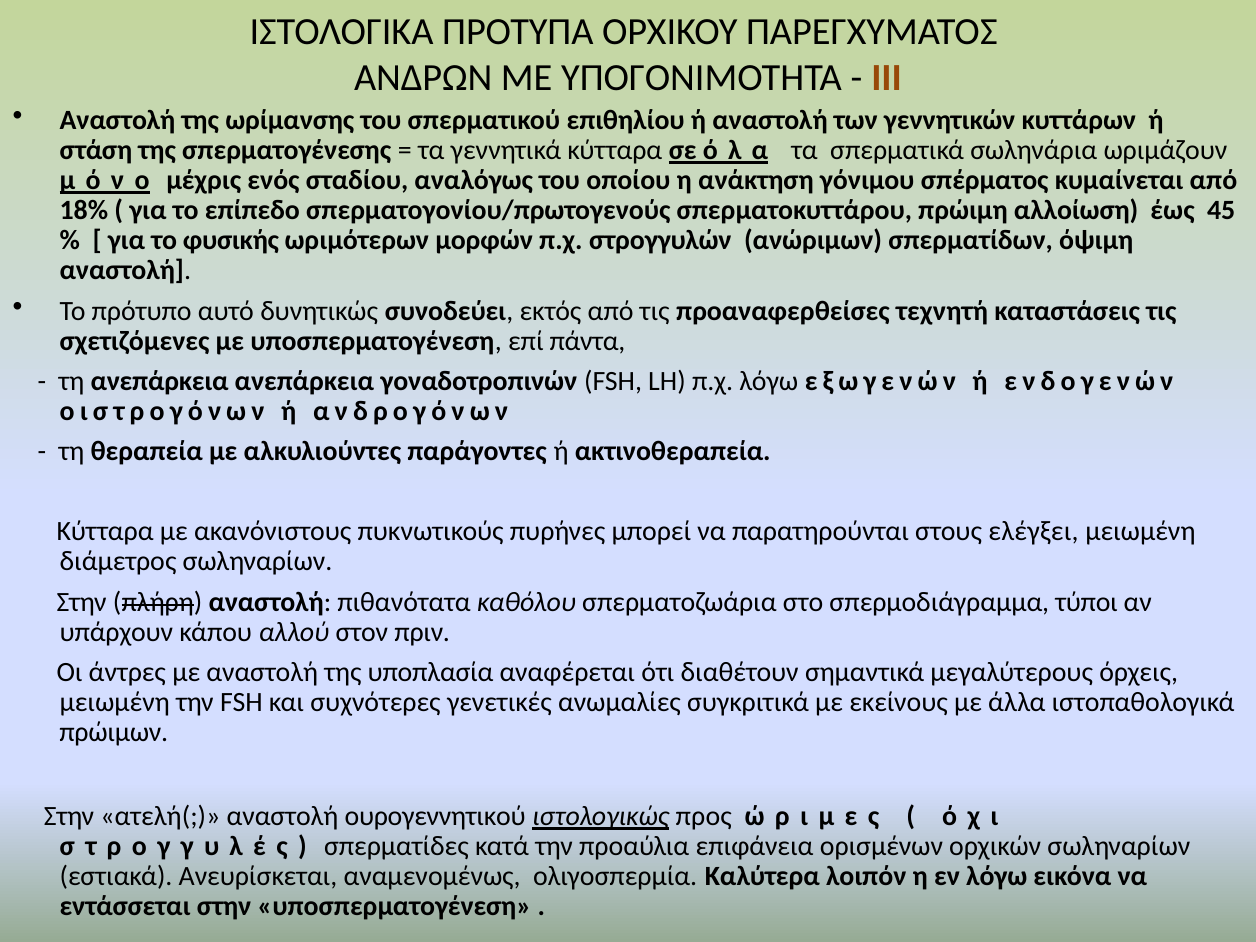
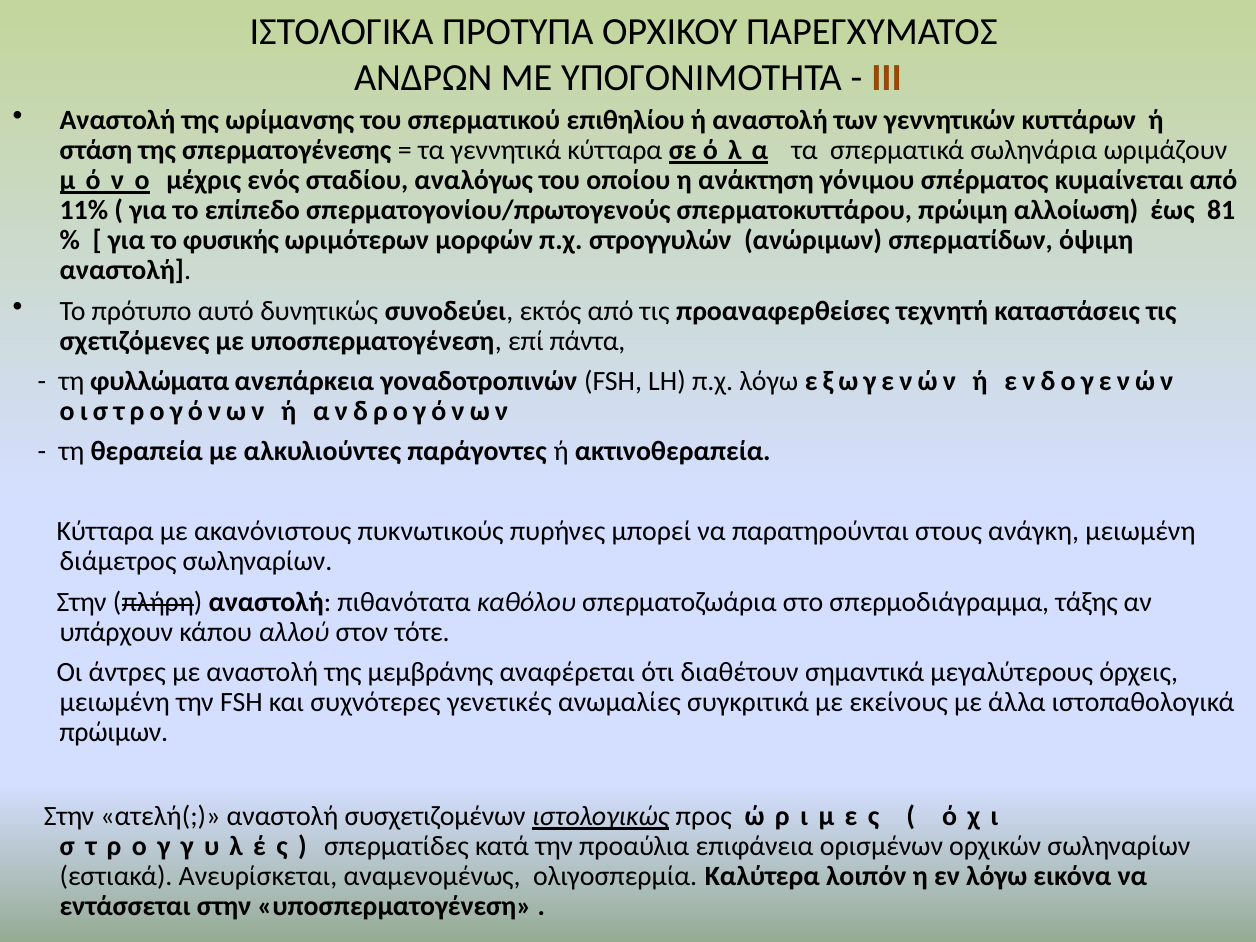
18%: 18% -> 11% (84, 210)
45: 45 -> 81 (1221, 210)
τη ανεπάρκεια: ανεπάρκεια -> φυλλώματα (160, 381)
ελέγξει: ελέγξει -> ανάγκη (1034, 532)
τύποι: τύποι -> τάξης (1087, 602)
πριν: πριν -> τότε (422, 632)
υποπλασία: υποπλασία -> μεμβράνης (431, 672)
ουρογεννητικού: ουρογεννητικού -> συσχετιζομένων (435, 816)
